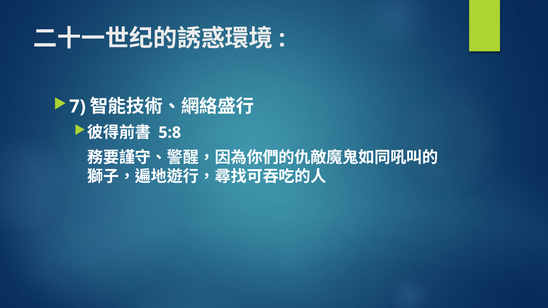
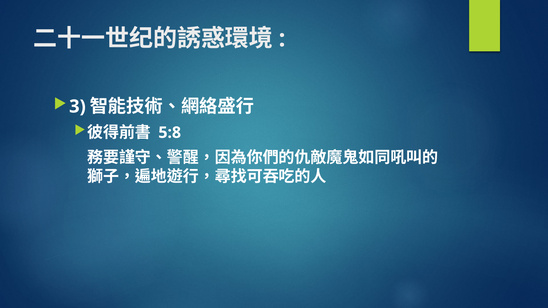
7: 7 -> 3 (77, 107)
